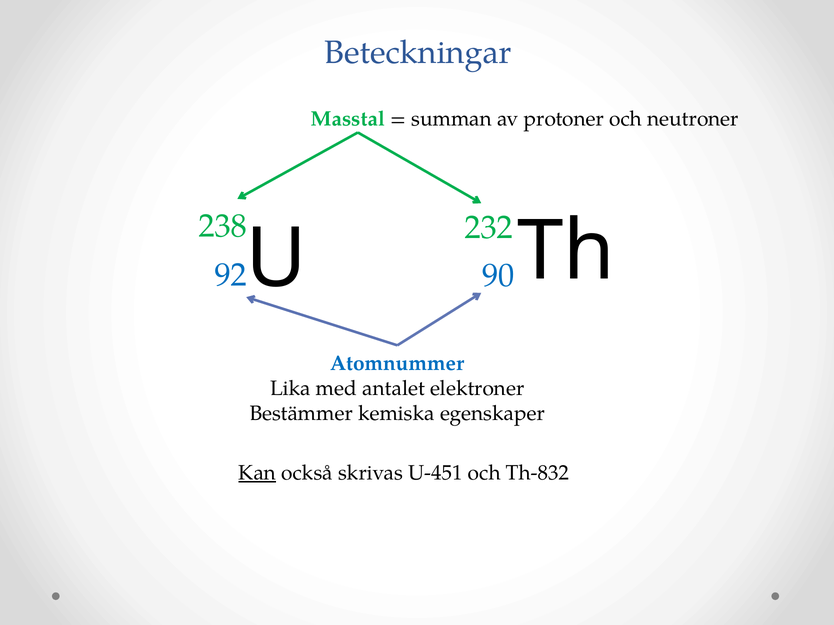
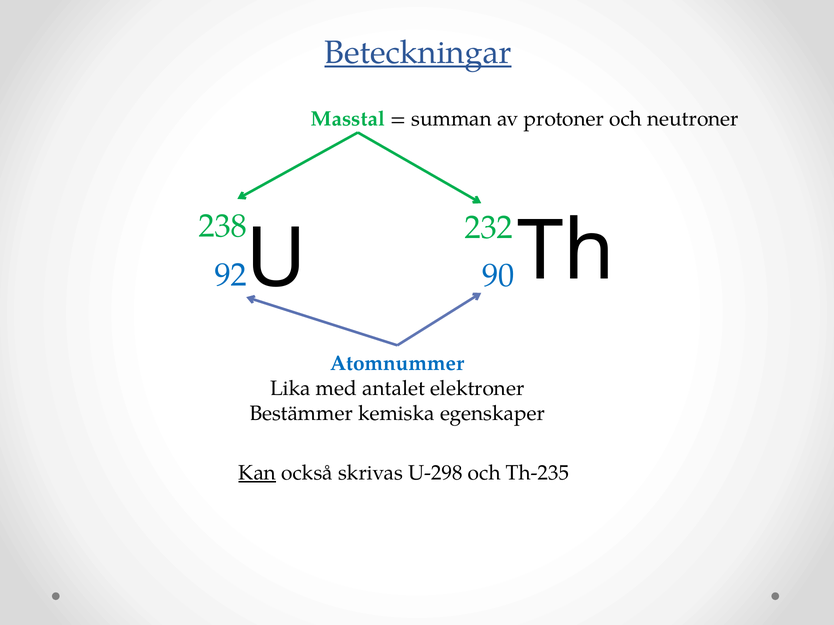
Beteckningar underline: none -> present (418, 52)
U-451: U-451 -> U-298 (435, 473)
Th-832: Th-832 -> Th-235 (537, 473)
